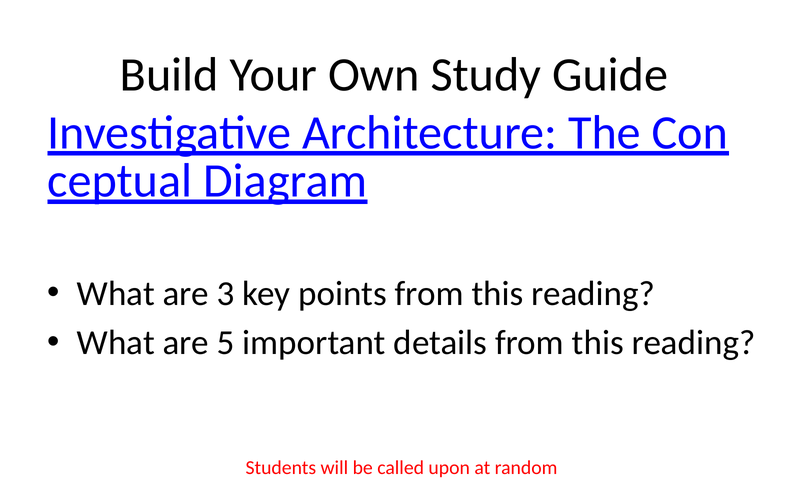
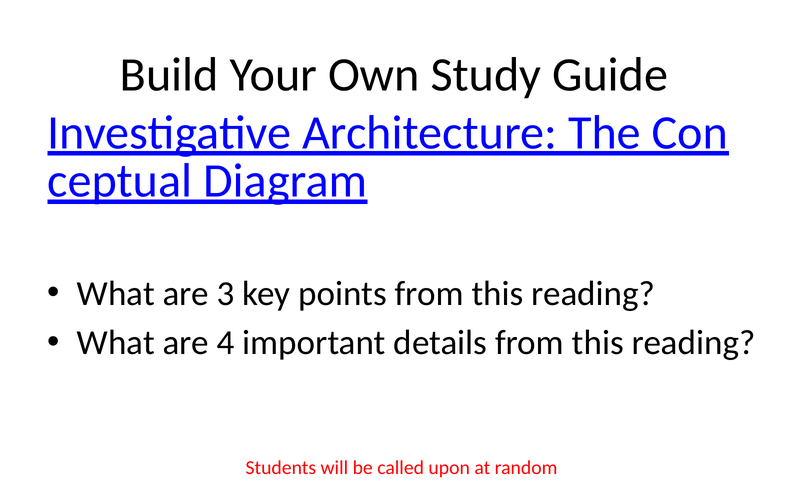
5: 5 -> 4 (226, 343)
